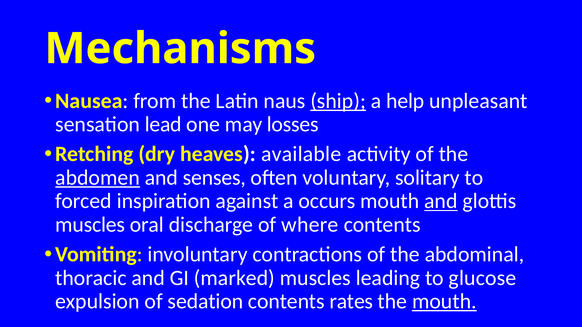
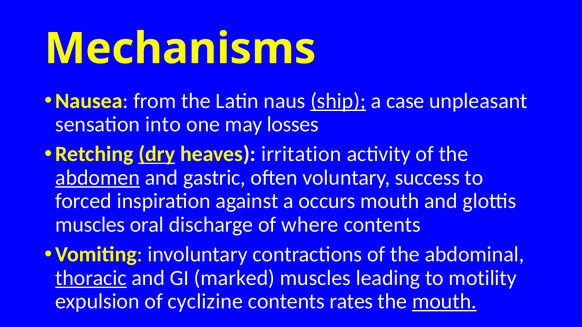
help: help -> case (405, 101)
lead: lead -> into (163, 125)
dry underline: none -> present (157, 154)
available: available -> irritation (301, 154)
senses: senses -> gastric (214, 178)
solitary: solitary -> success (427, 178)
and underline: present -> none (441, 201)
thoracic underline: none -> present (91, 278)
glucose: glucose -> motility (483, 278)
sedation: sedation -> cyclizine (205, 302)
